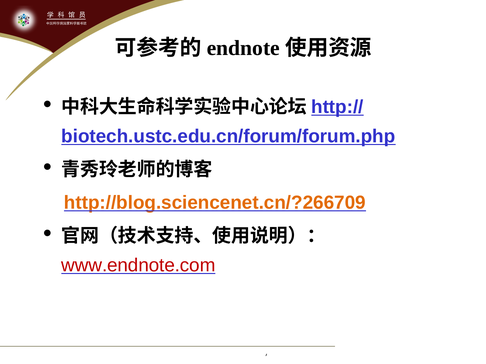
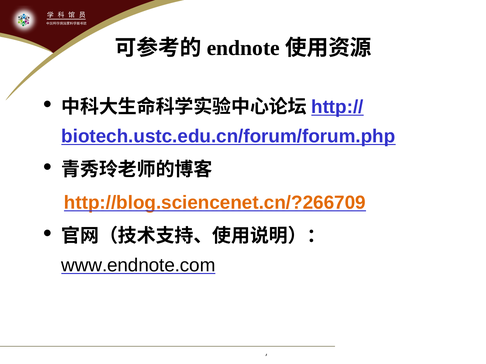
www.endnote.com colour: red -> black (138, 266)
